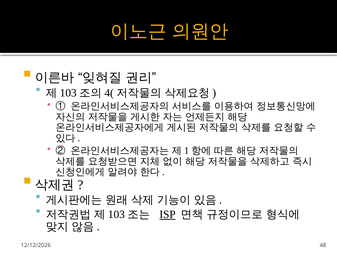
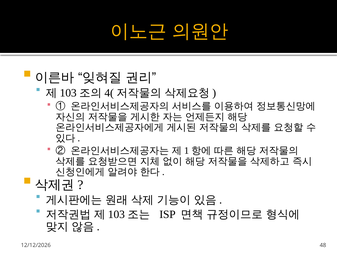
ISP underline: present -> none (167, 214)
